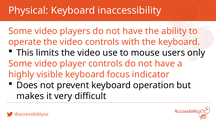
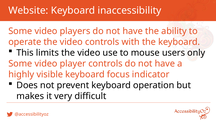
Physical: Physical -> Website (28, 11)
